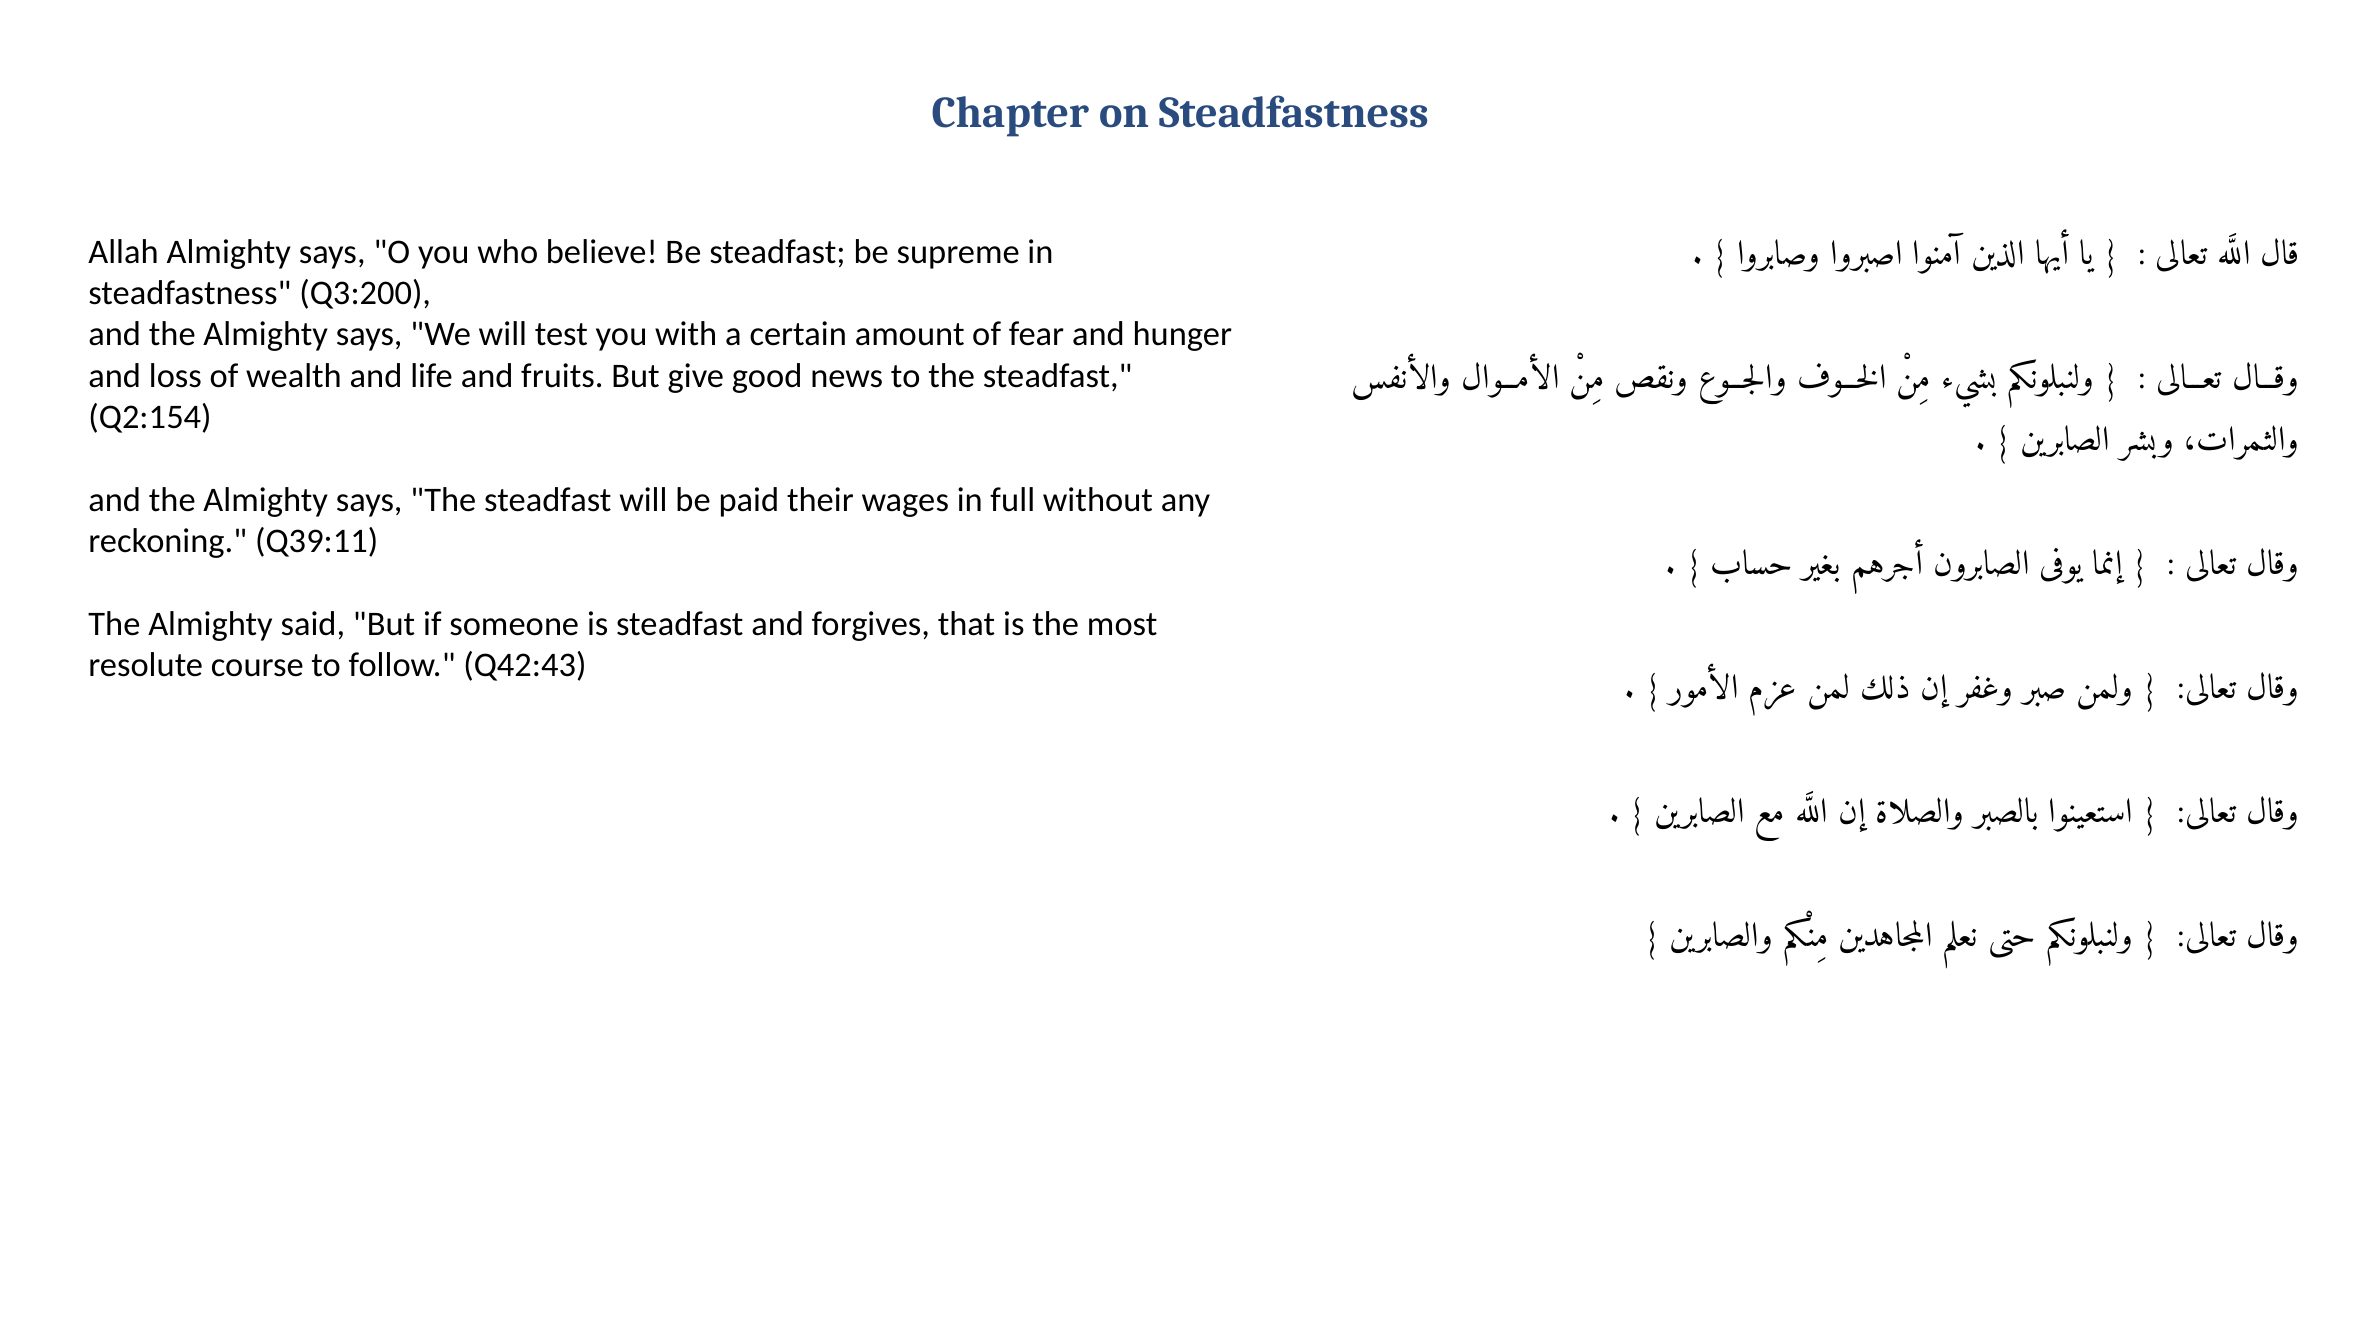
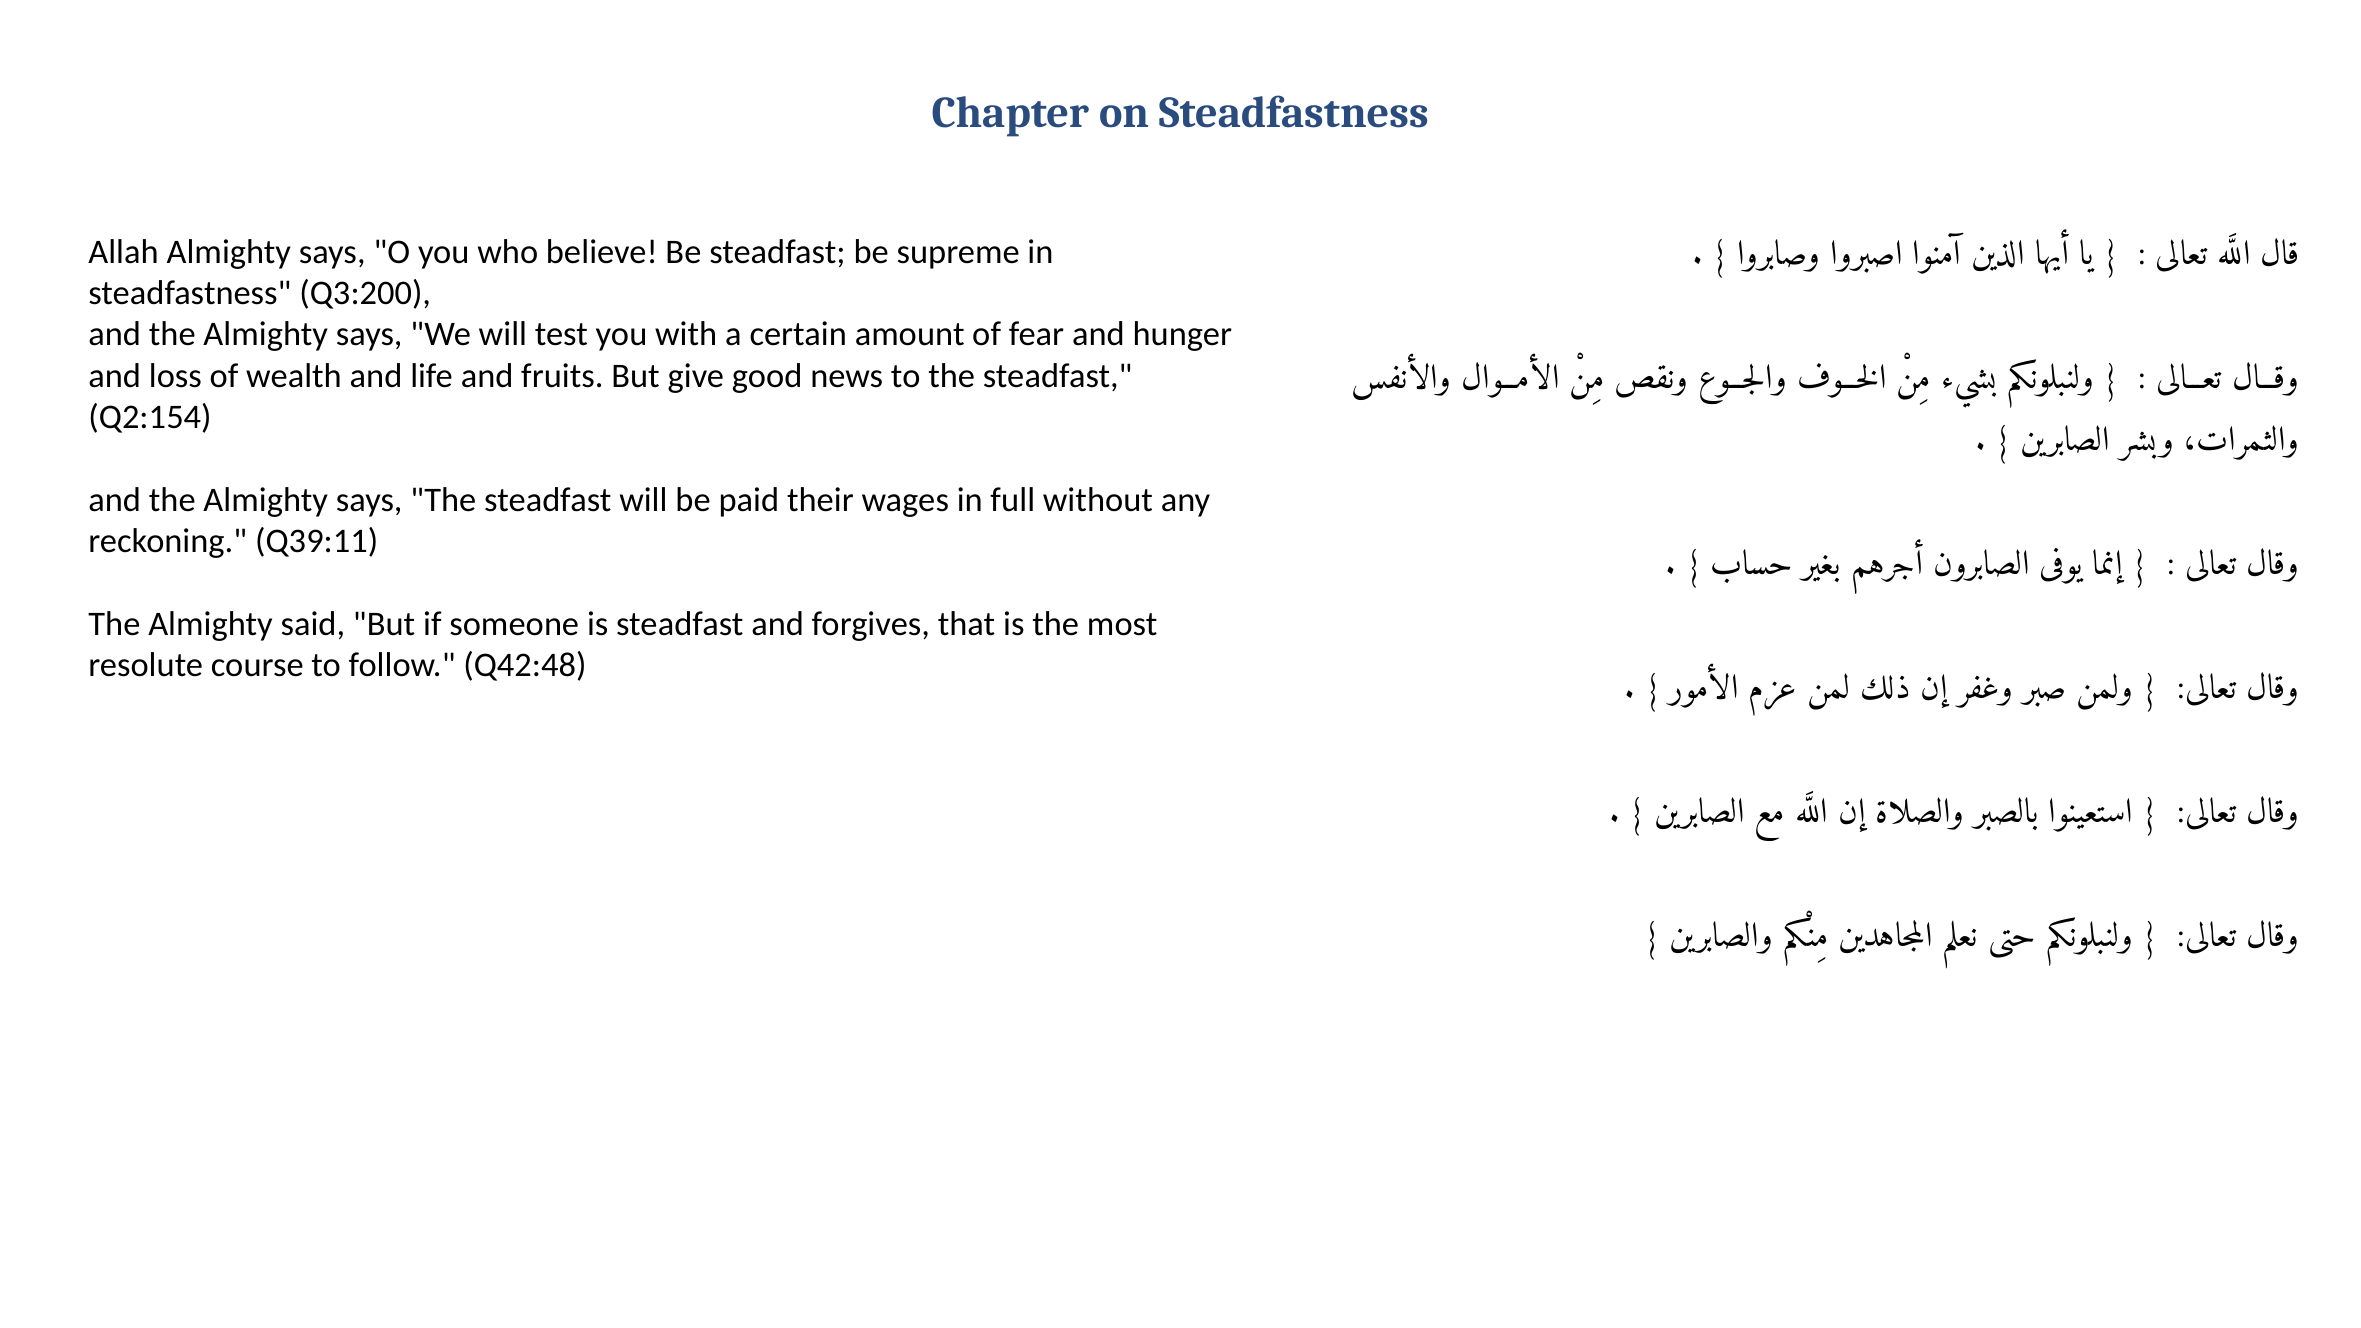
Q42:43: Q42:43 -> Q42:48 (525, 665)
